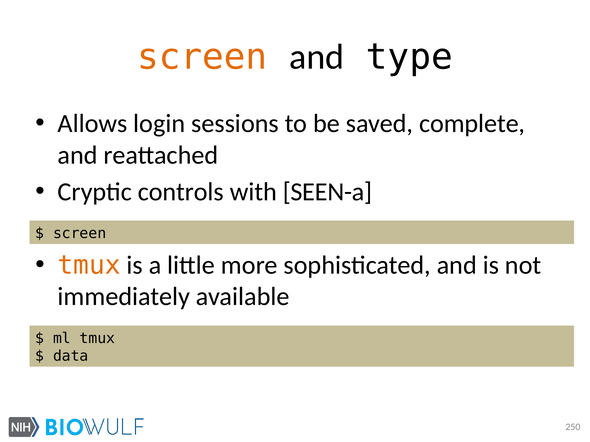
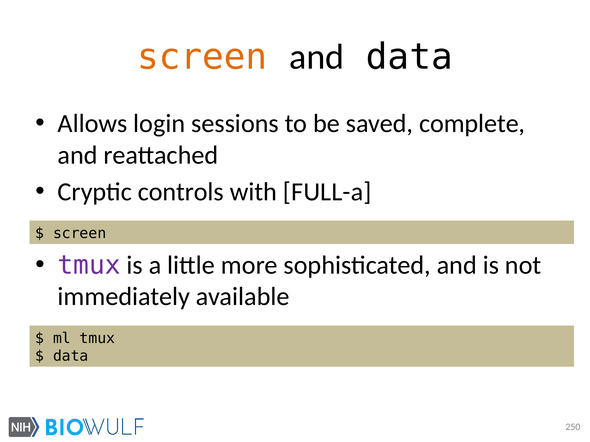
and type: type -> data (409, 57)
SEEN-a: SEEN-a -> FULL-a (327, 192)
tmux colour: orange -> purple (89, 265)
